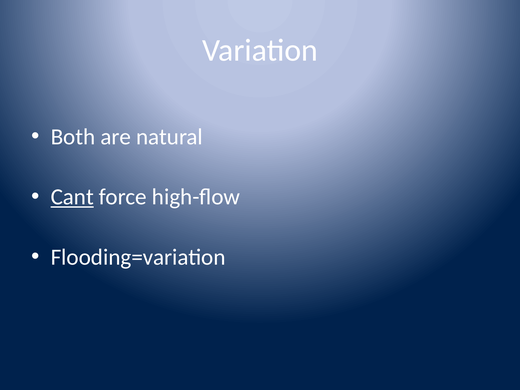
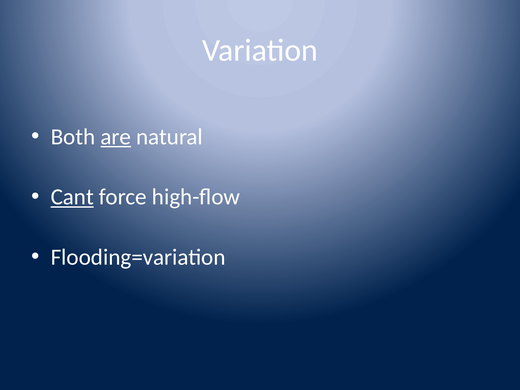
are underline: none -> present (116, 137)
